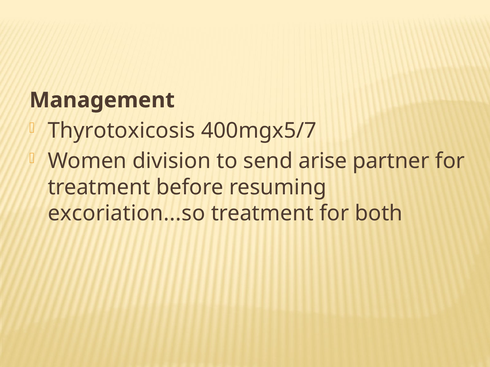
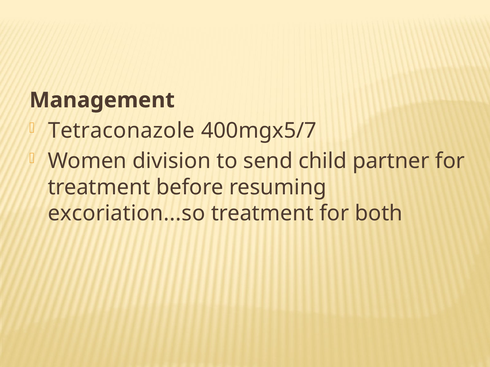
Thyrotoxicosis: Thyrotoxicosis -> Tetraconazole (121, 131)
arise: arise -> child (323, 161)
